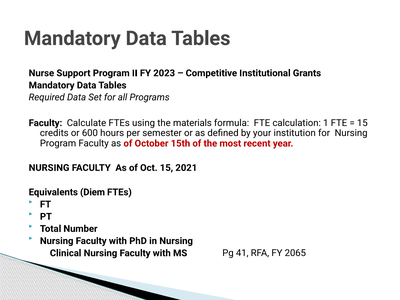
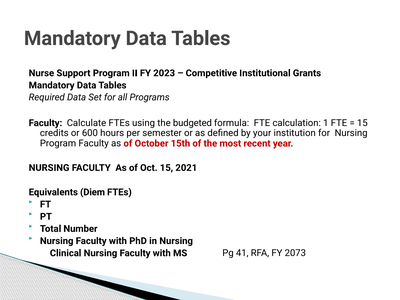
materials: materials -> budgeted (192, 123)
2065: 2065 -> 2073 (295, 253)
